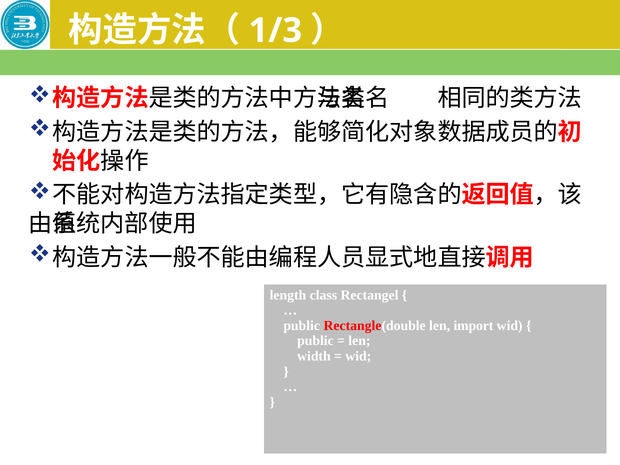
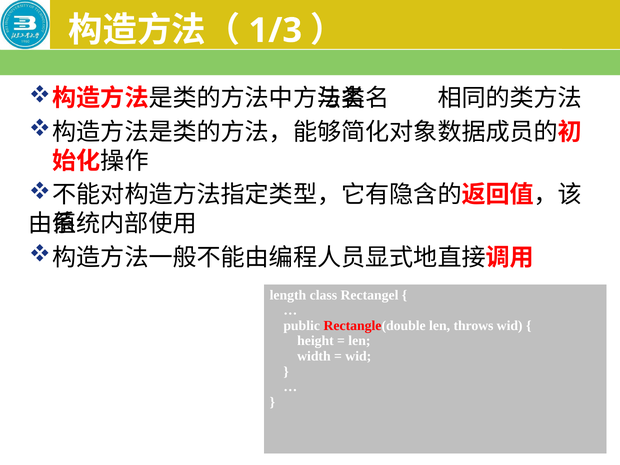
import: import -> throws (473, 326)
public: public -> height (315, 341)
